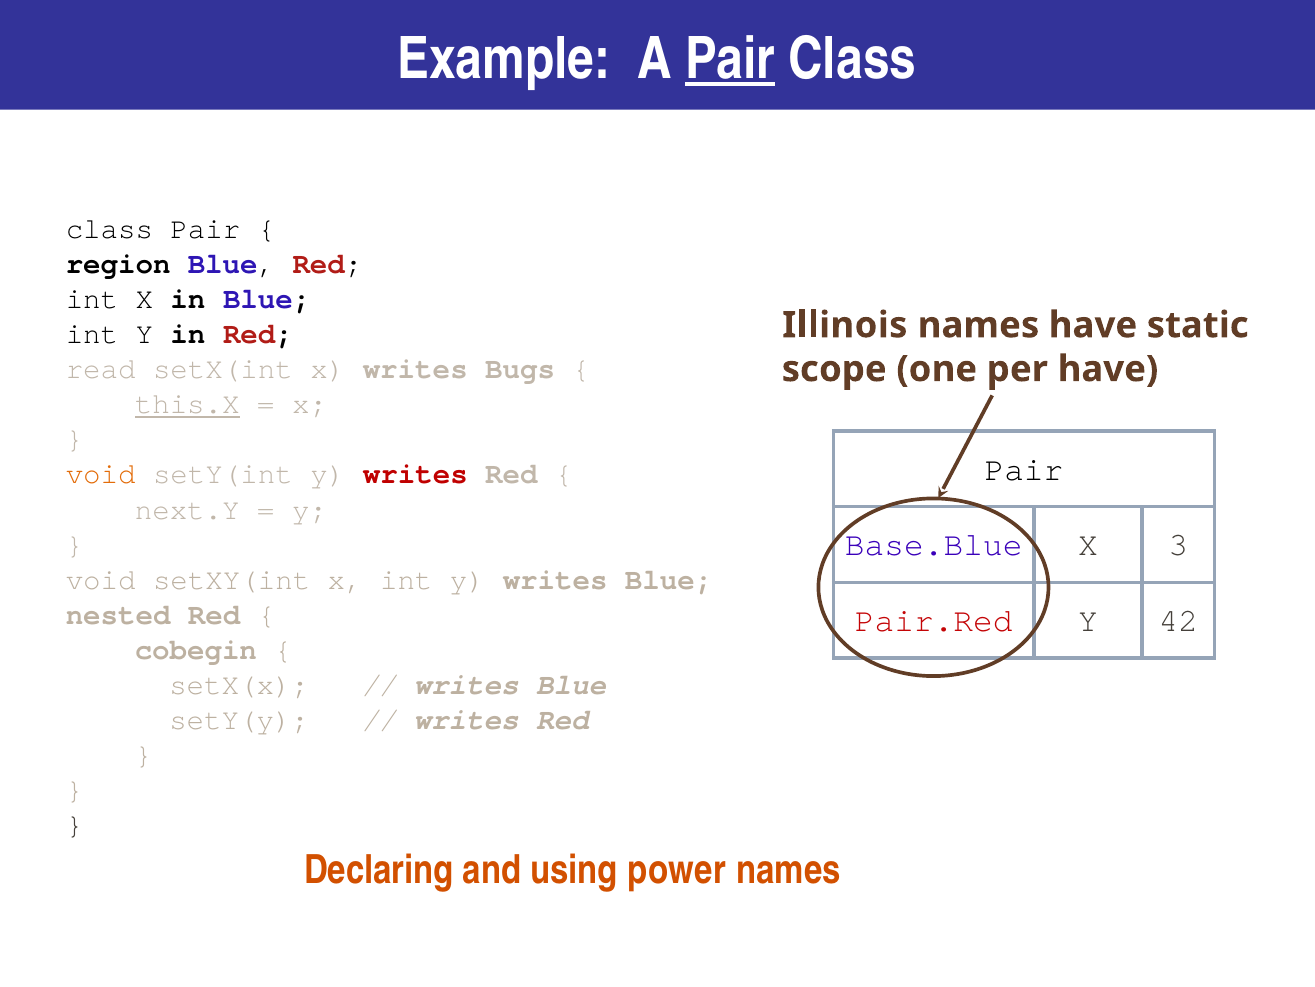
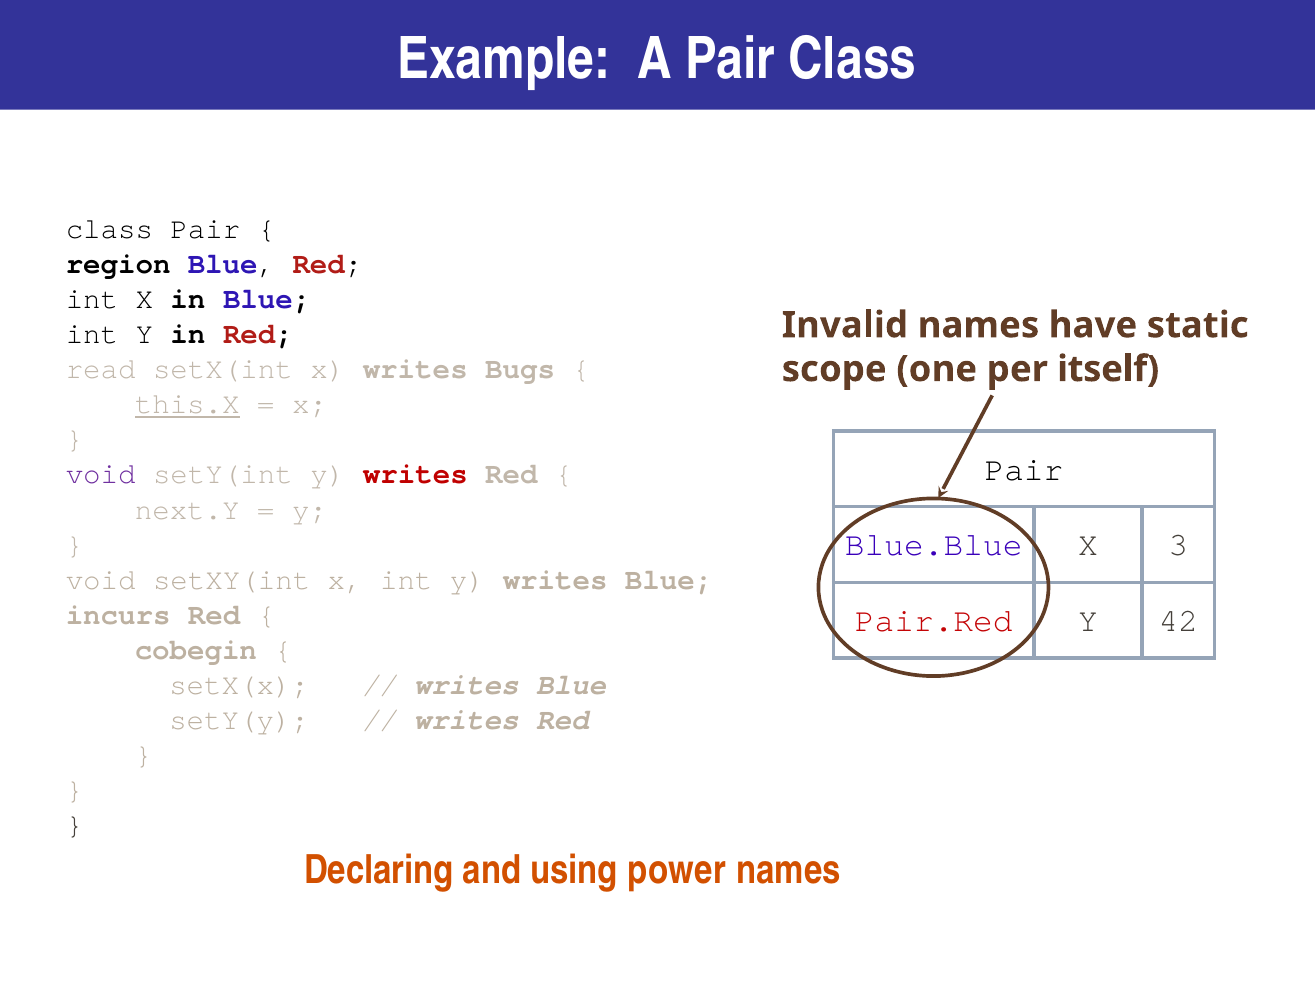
Pair underline: present -> none (730, 59)
Illinois: Illinois -> Invalid (845, 325)
per have: have -> itself (1108, 369)
void colour: orange -> purple (101, 474)
Base.Blue: Base.Blue -> Blue.Blue (934, 545)
nested: nested -> incurs (118, 614)
